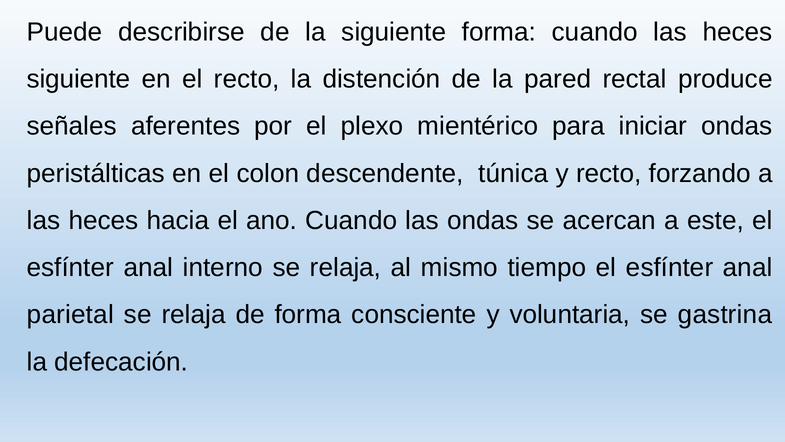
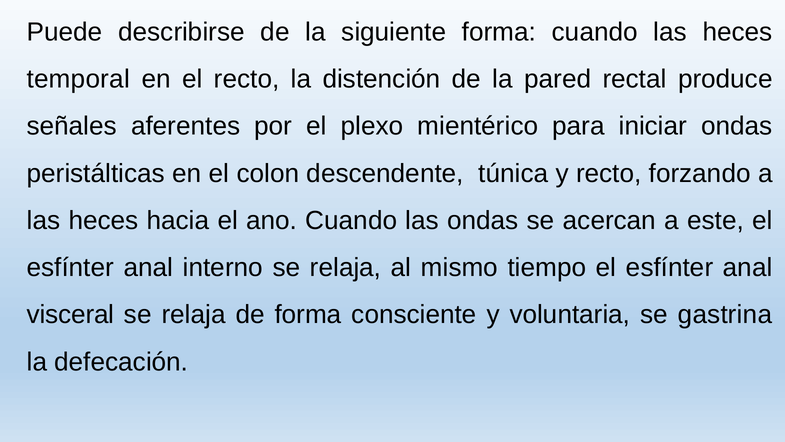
siguiente: siguiente -> temporal (78, 79)
parietal: parietal -> visceral (71, 315)
